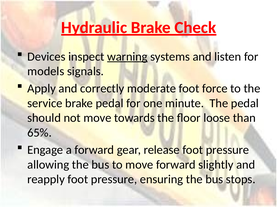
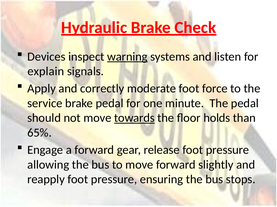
models: models -> explain (46, 72)
towards underline: none -> present (134, 118)
loose: loose -> holds (217, 118)
